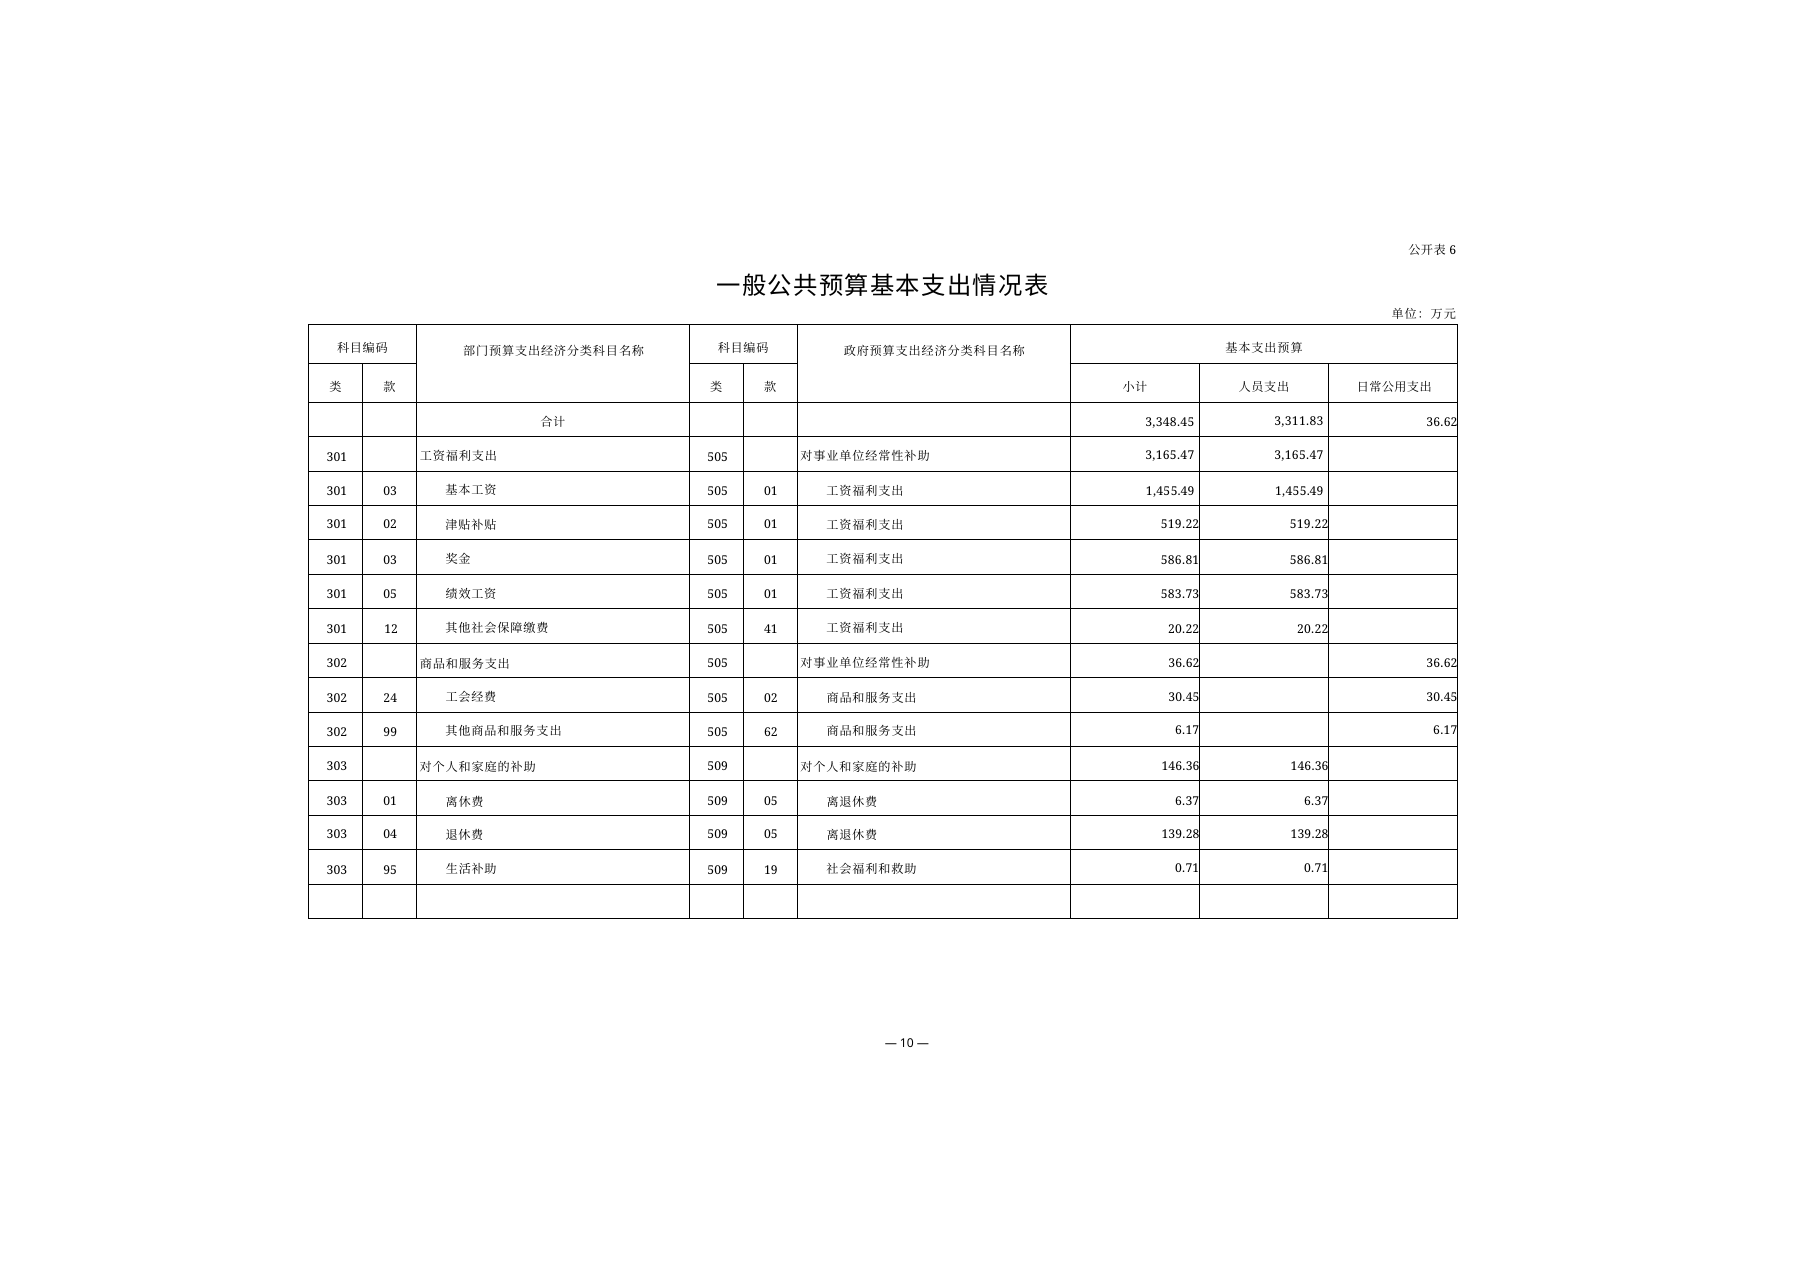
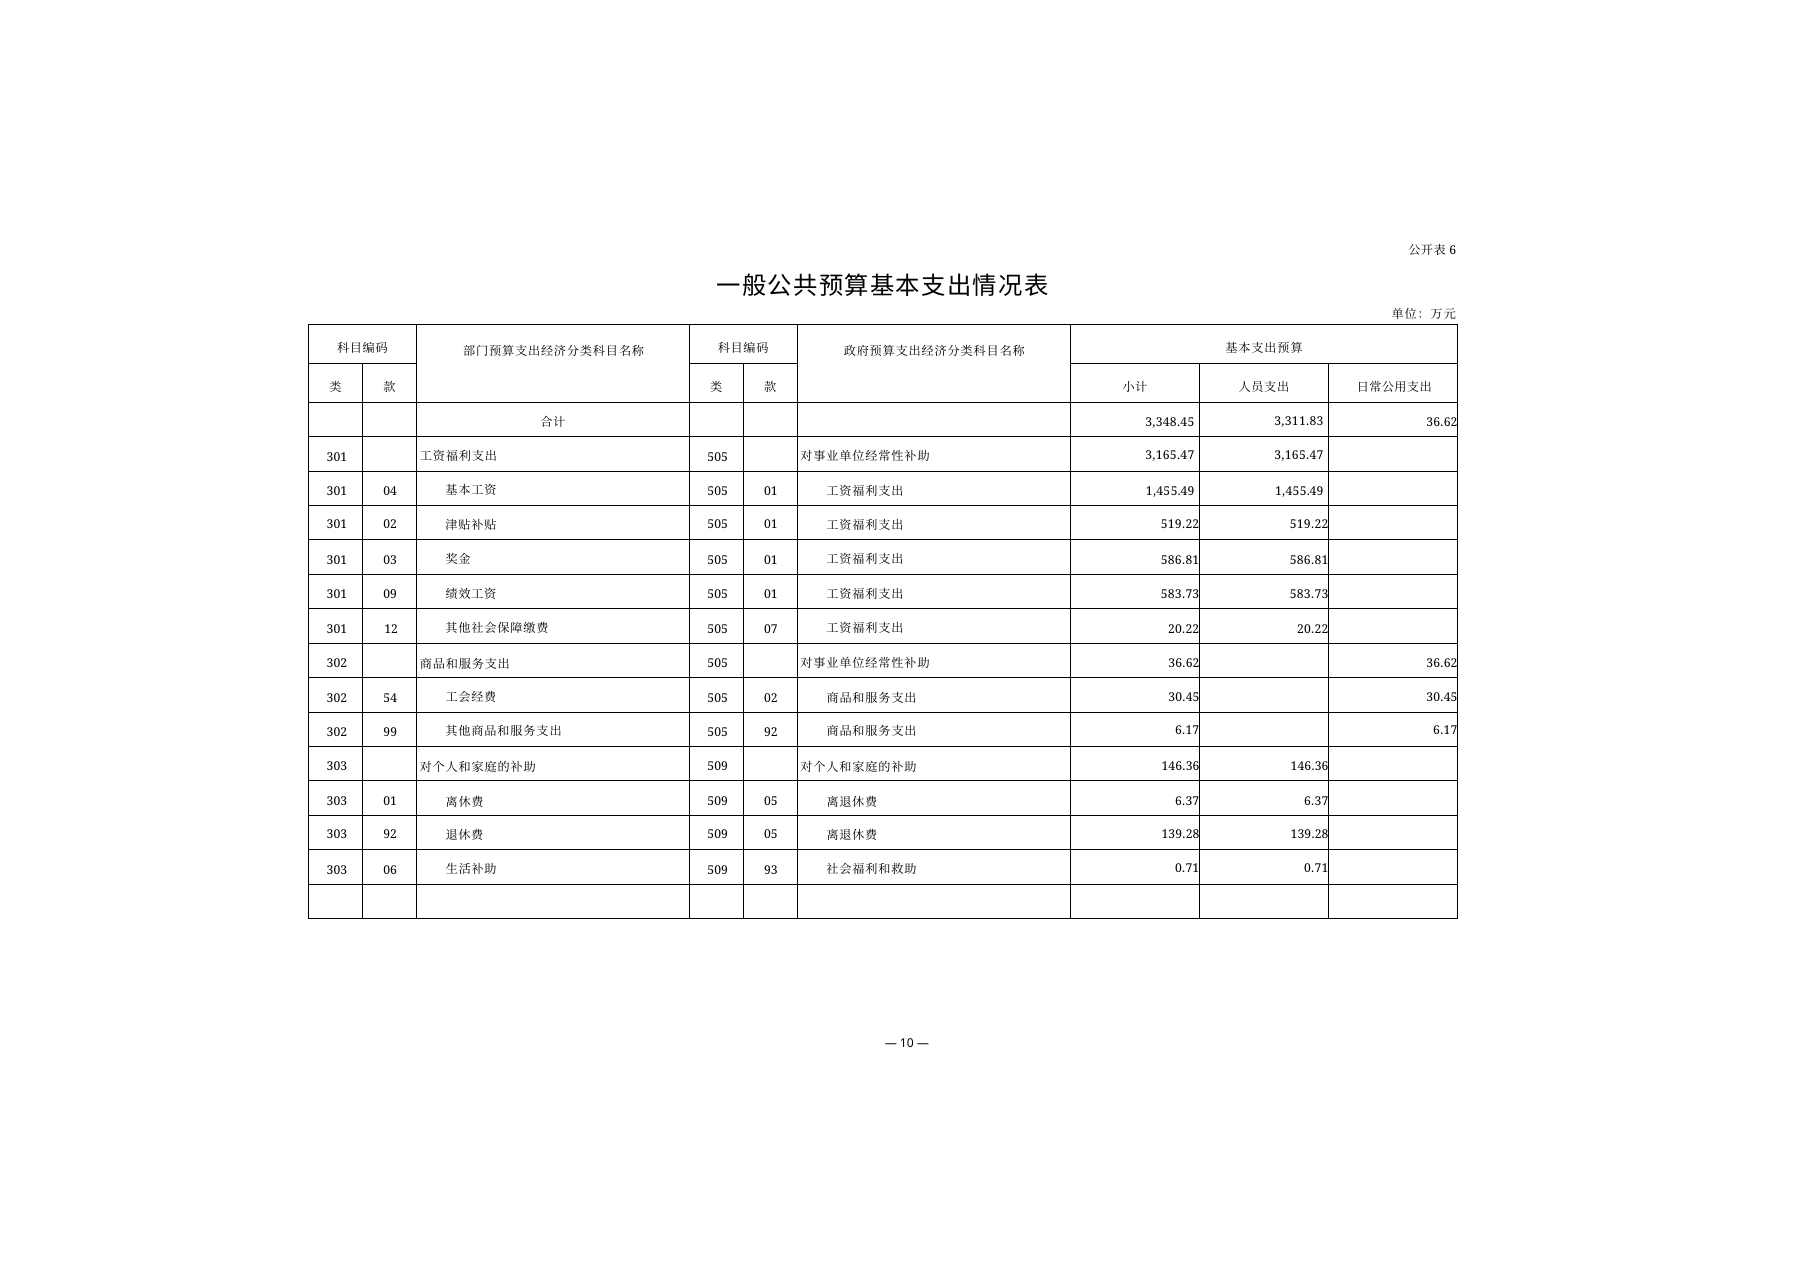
03: 03 -> 04 (390, 492)
301 05: 05 -> 09 (390, 595)
41: 41 -> 07 (771, 629)
24: 24 -> 54 (390, 698)
505 62: 62 -> 92 (771, 733)
303 04: 04 -> 92 (390, 834)
95: 95 -> 06 (390, 870)
19: 19 -> 93 (771, 870)
